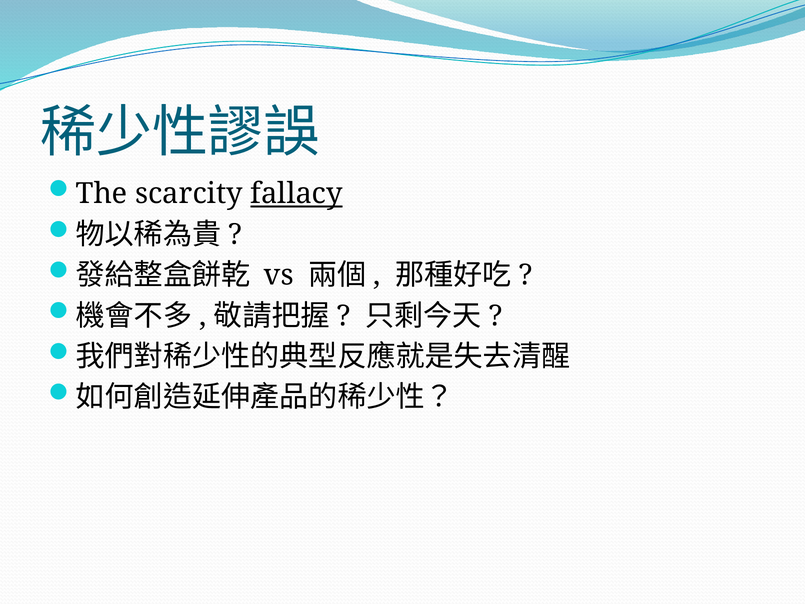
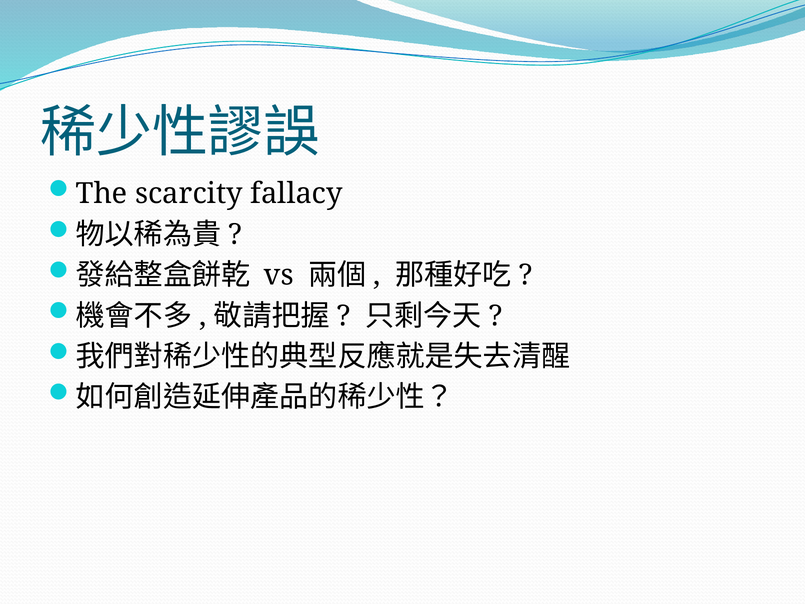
fallacy underline: present -> none (297, 194)
